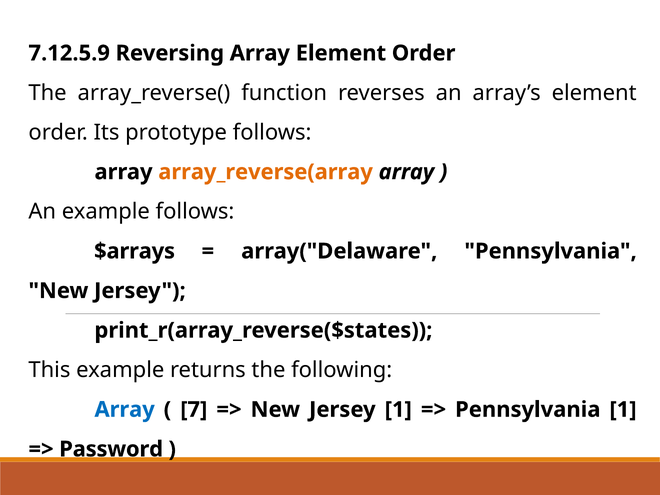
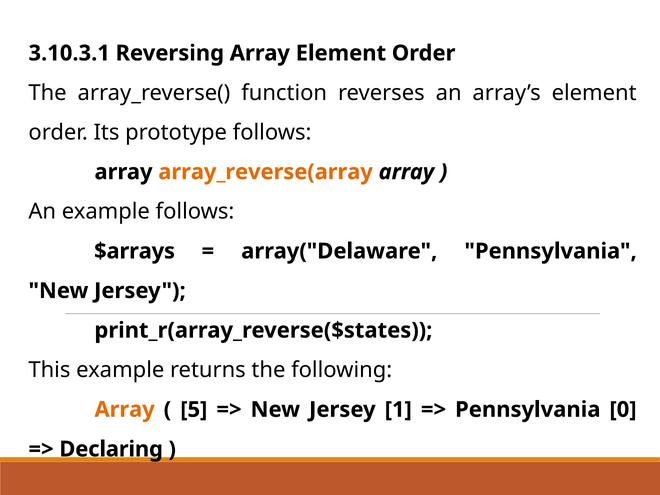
7.12.5.9: 7.12.5.9 -> 3.10.3.1 (69, 53)
Array colour: blue -> orange (125, 410)
7: 7 -> 5 (194, 410)
Pennsylvania 1: 1 -> 0 (623, 410)
Password: Password -> Declaring (111, 449)
